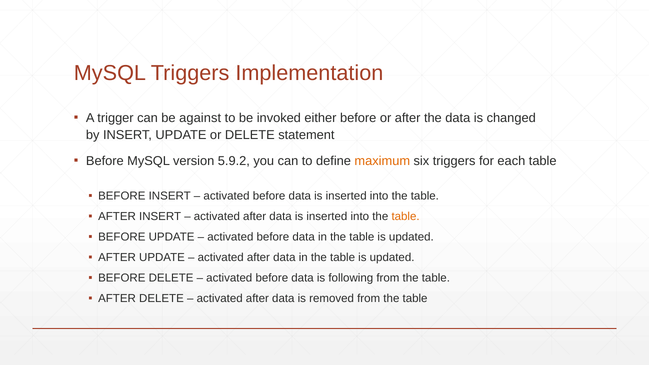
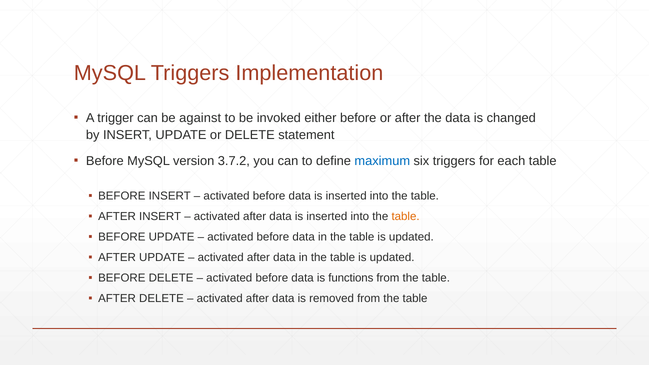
5.9.2: 5.9.2 -> 3.7.2 (234, 161)
maximum colour: orange -> blue (382, 161)
following: following -> functions (351, 278)
